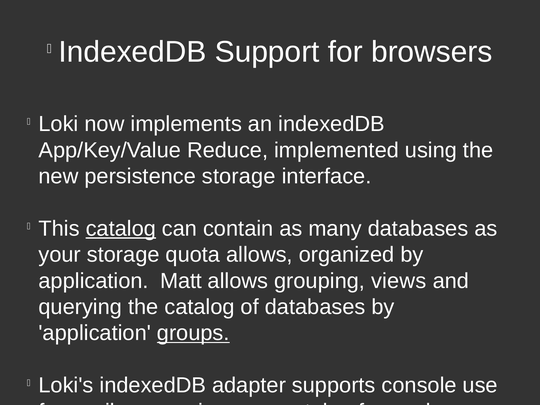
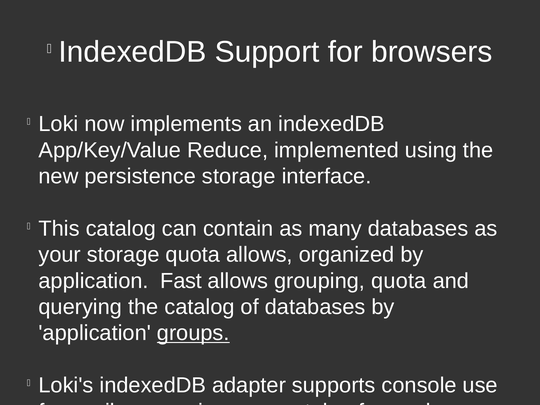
catalog underline: present -> none (121, 229)
Matt: Matt -> Fast (181, 281)
grouping views: views -> quota (399, 281)
